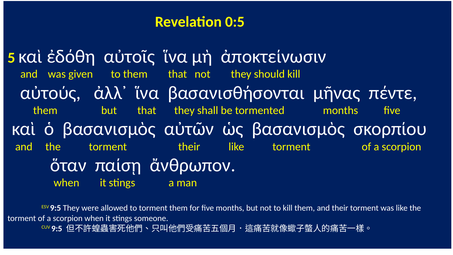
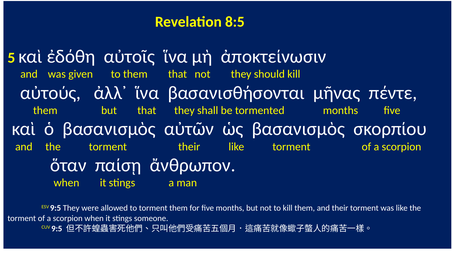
0:5: 0:5 -> 8:5 (235, 22)
